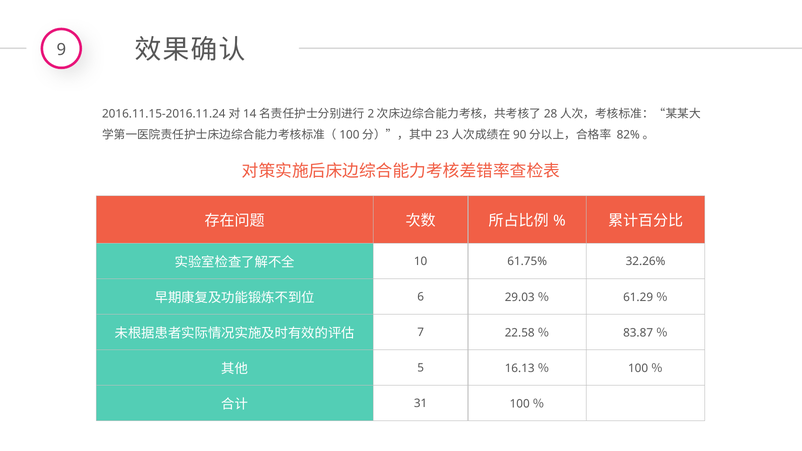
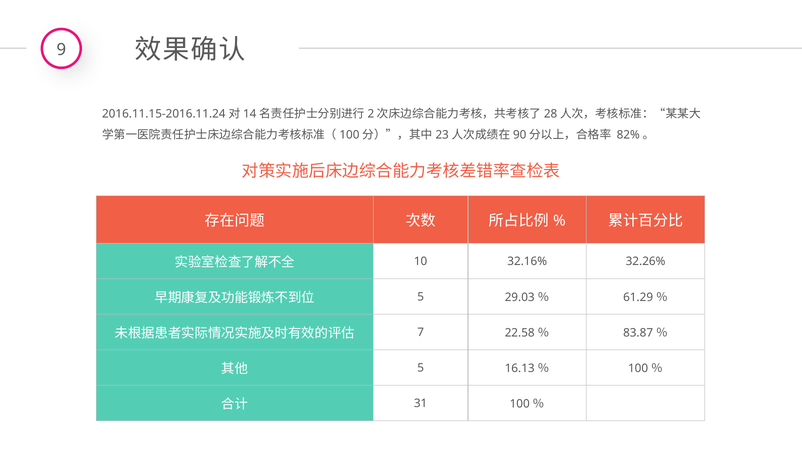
61.75%: 61.75% -> 32.16% (527, 262)
6: 6 -> 5 (421, 297)
